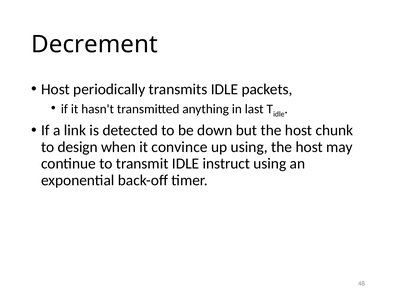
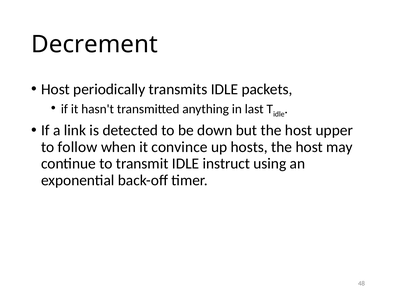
chunk: chunk -> upper (334, 130)
design: design -> follow (78, 147)
up using: using -> hosts (249, 147)
